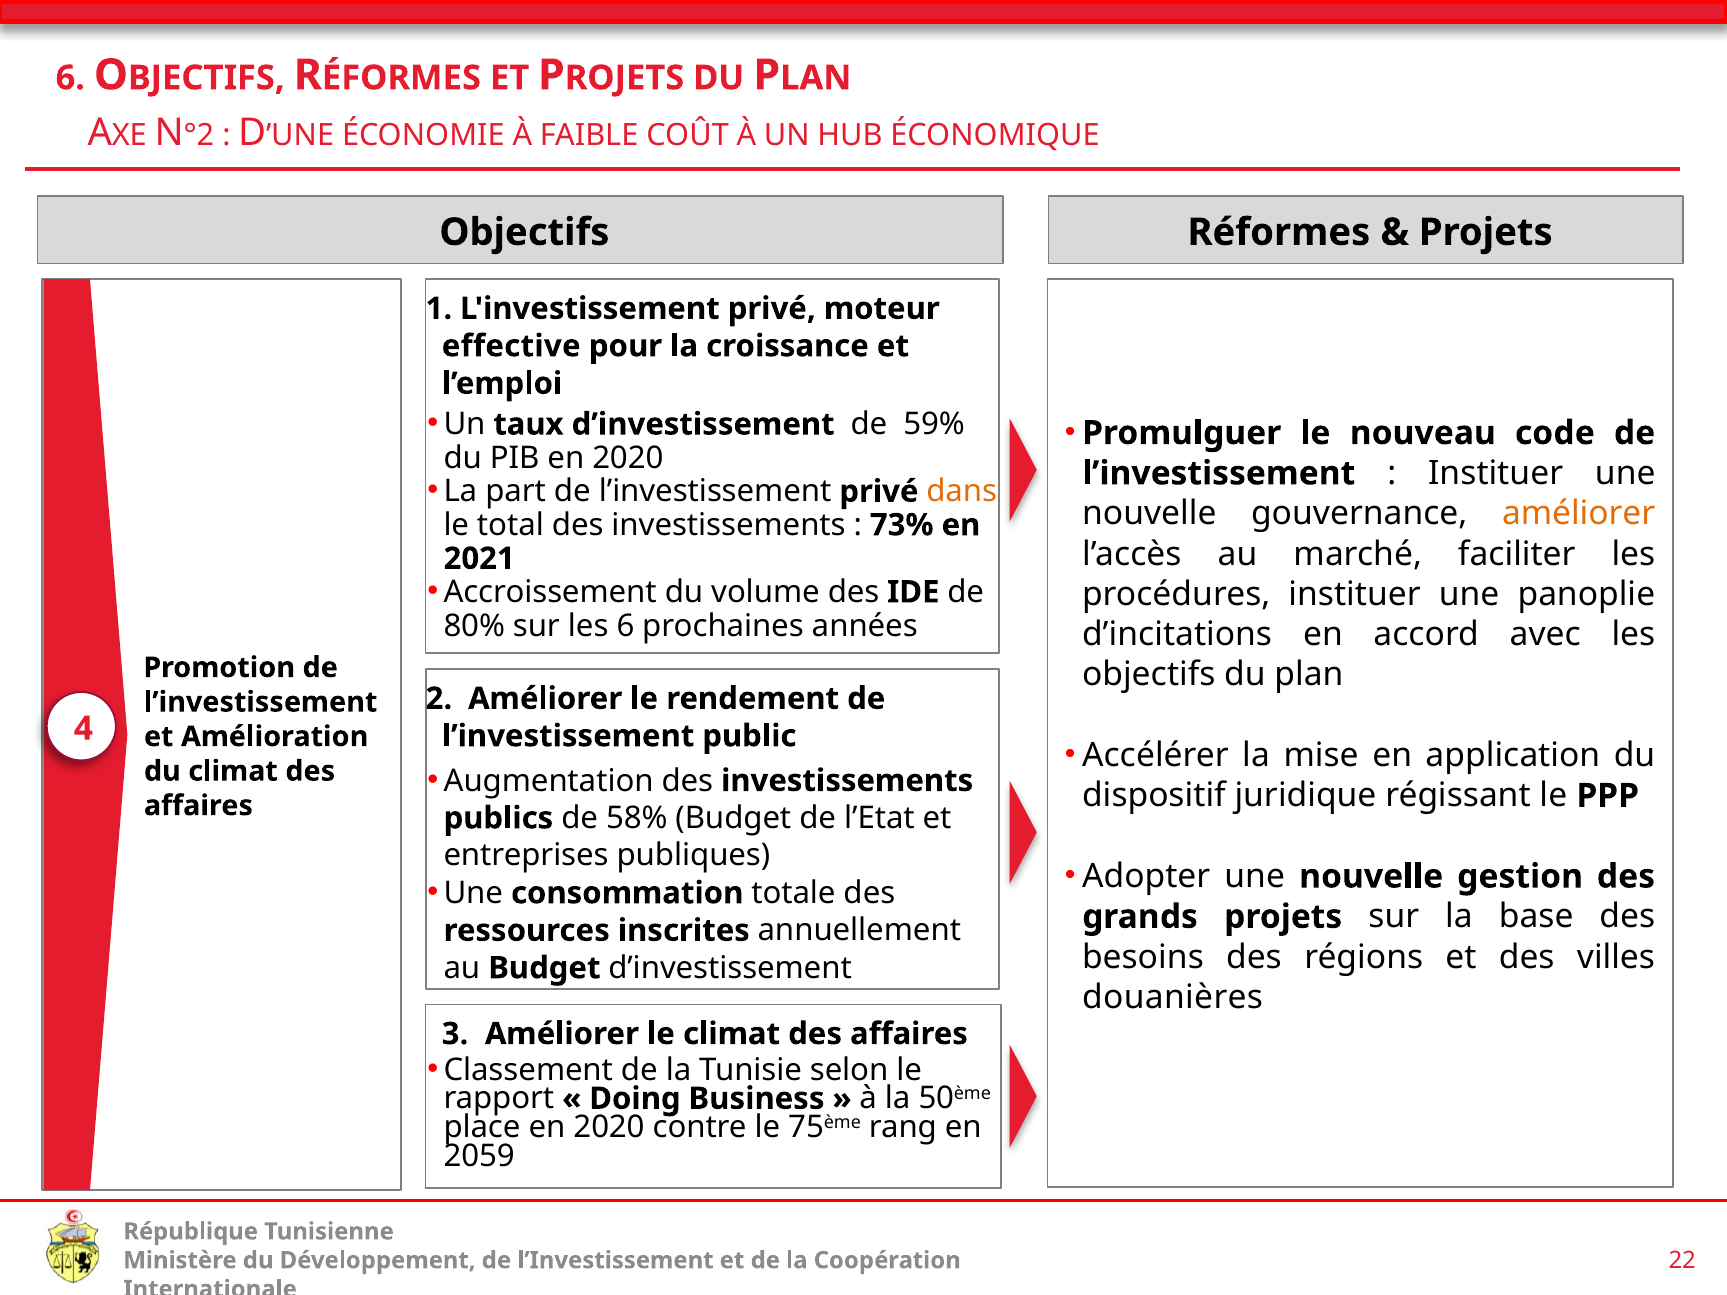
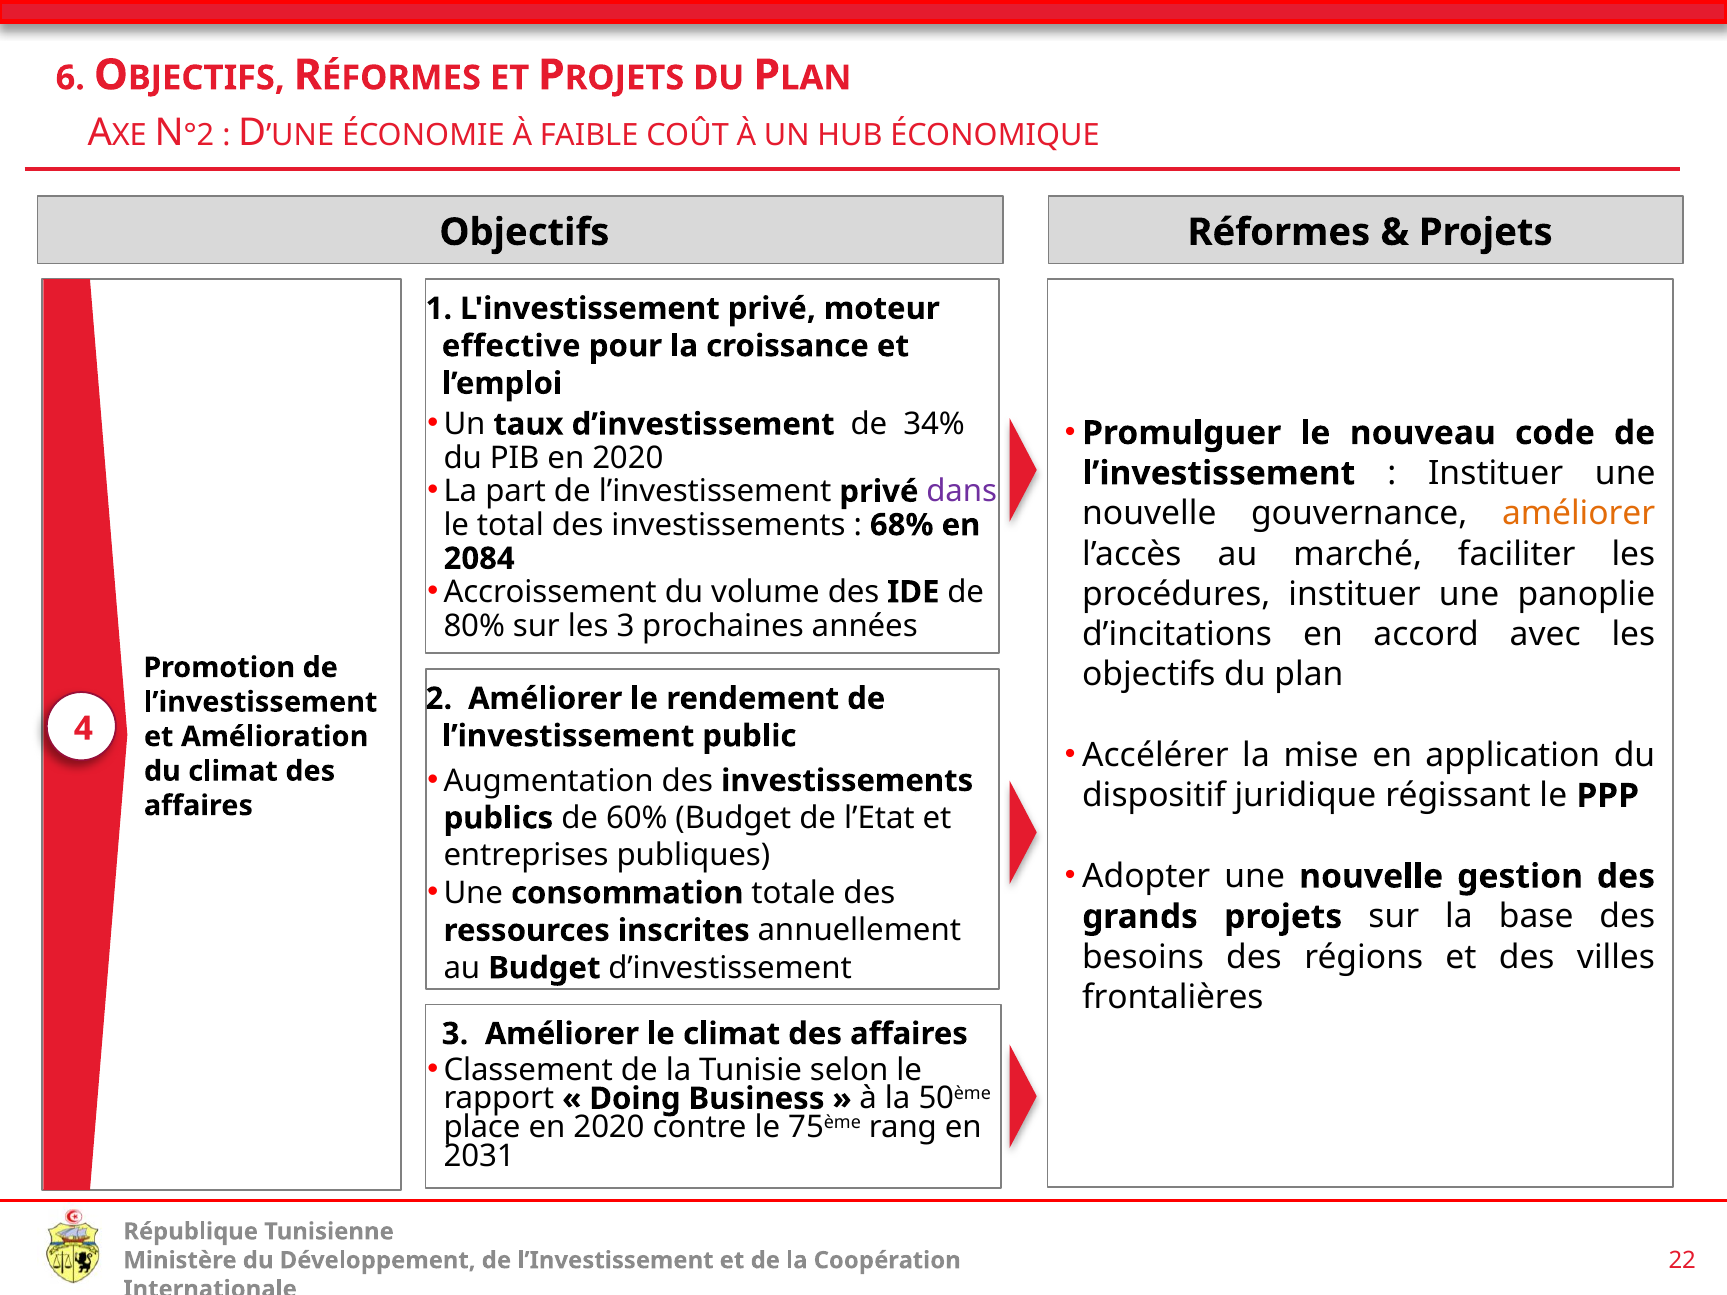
59%: 59% -> 34% (934, 424)
dans colour: orange -> purple (962, 492)
73%: 73% -> 68% (902, 525)
2021: 2021 -> 2084 (479, 559)
les 6: 6 -> 3 (625, 626)
58%: 58% -> 60% (637, 818)
douanières: douanières -> frontalières (1173, 998)
2059: 2059 -> 2031 (479, 1156)
